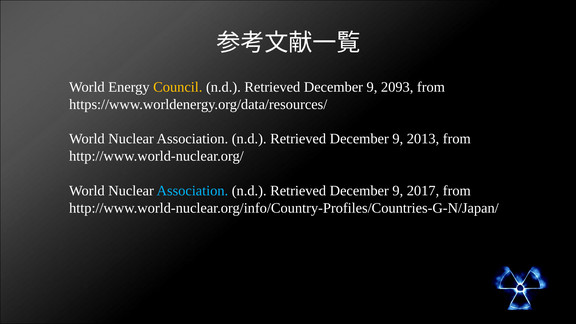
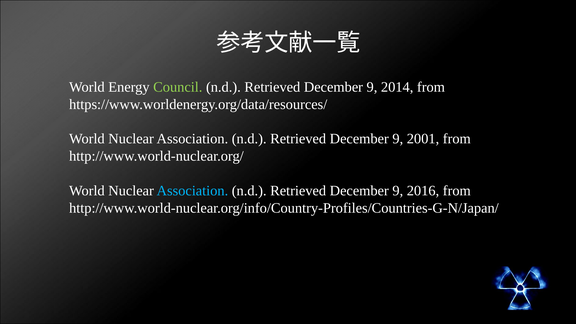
Council colour: yellow -> light green (178, 87)
2093: 2093 -> 2014 (397, 87)
2013: 2013 -> 2001 (423, 139)
2017: 2017 -> 2016 (423, 191)
